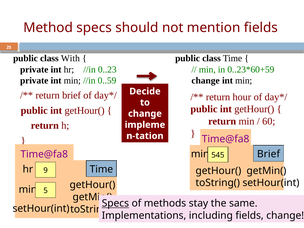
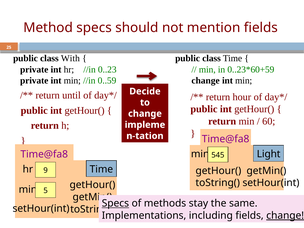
return brief: brief -> until (72, 95)
Brief: Brief -> Light (269, 154)
change underline: none -> present (285, 215)
